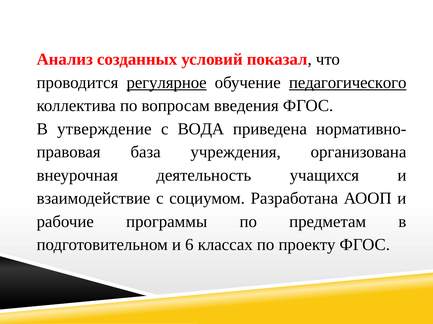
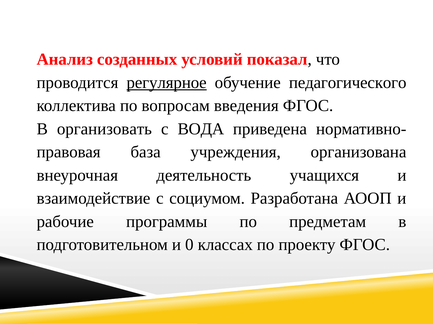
педагогического underline: present -> none (348, 83)
утверждение: утверждение -> организовать (104, 129)
6: 6 -> 0 (189, 245)
